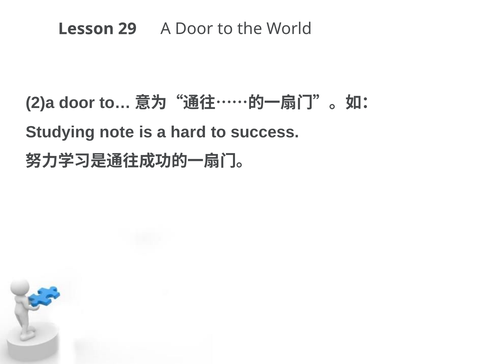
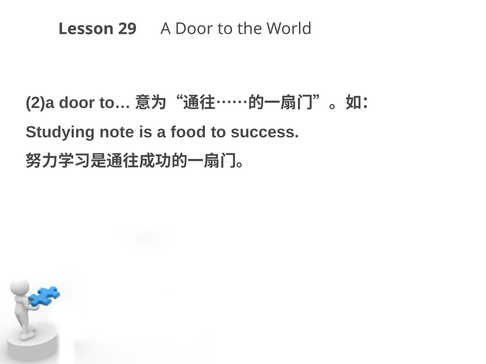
hard: hard -> food (188, 132)
